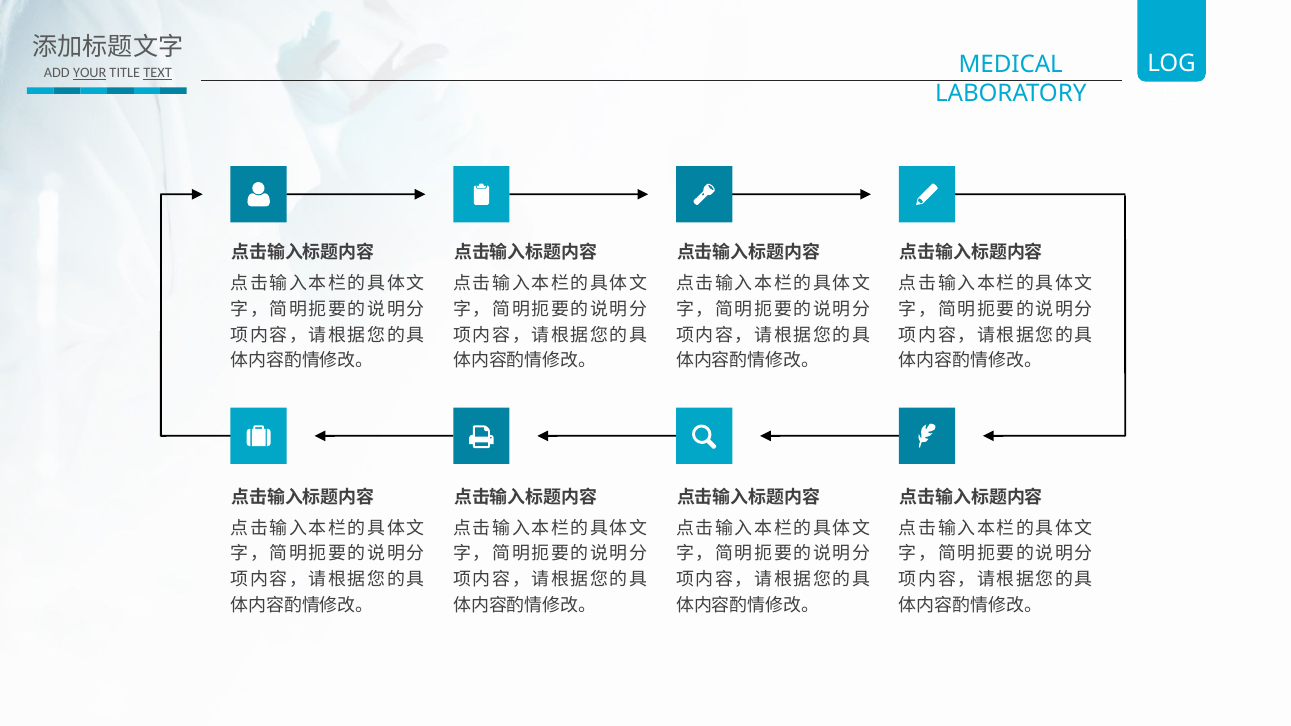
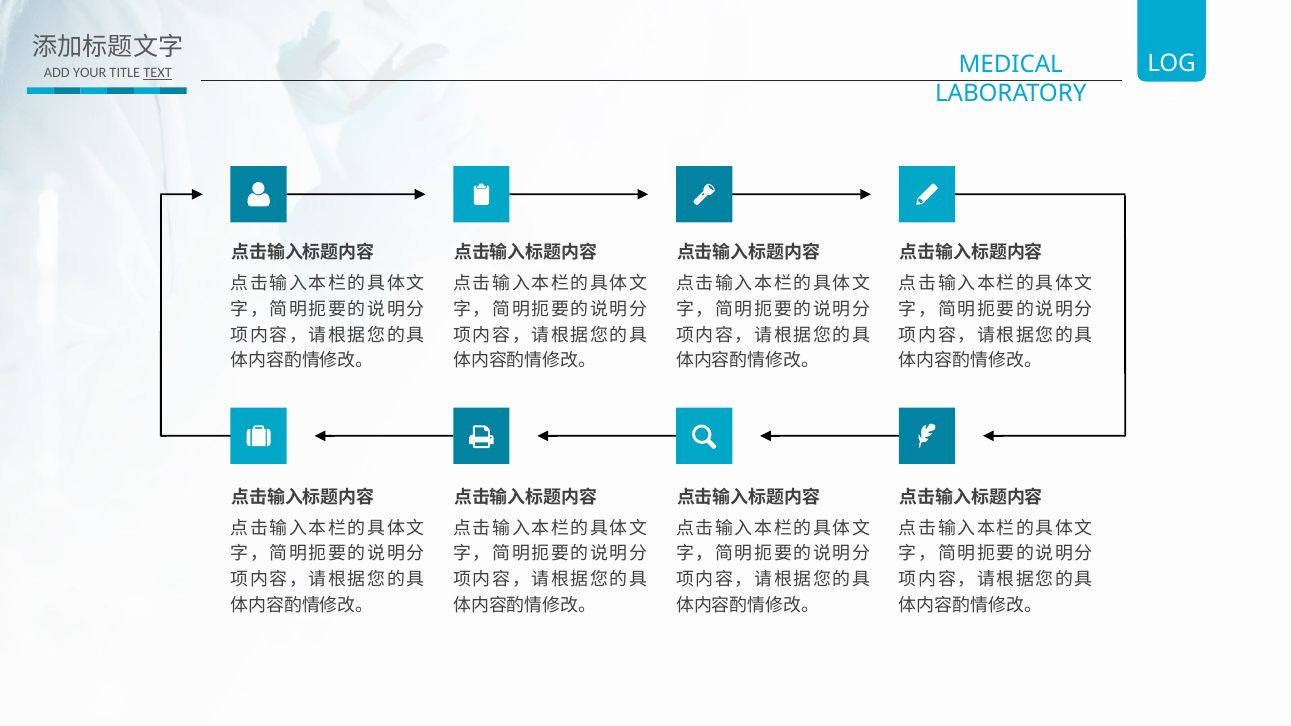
YOUR underline: present -> none (90, 73)
